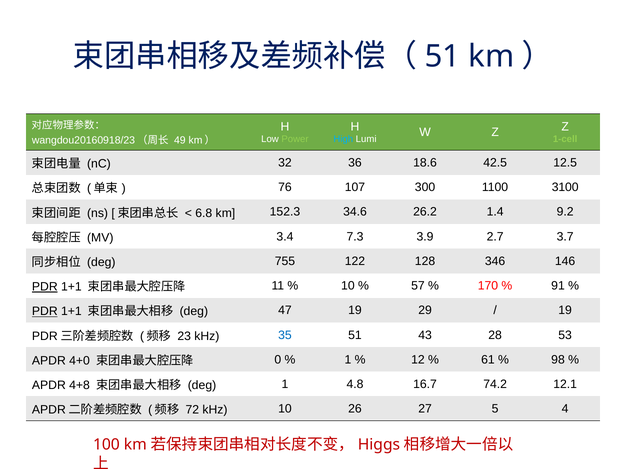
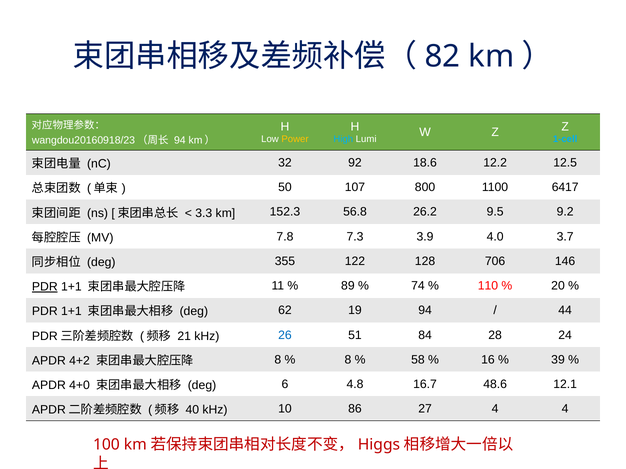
51: 51 -> 82 (442, 57)
Power colour: light green -> yellow (295, 139)
1-cell colour: light green -> light blue (565, 139)
49: 49 -> 94 (180, 141)
36: 36 -> 92 (355, 163)
42.5: 42.5 -> 12.2 (495, 163)
76: 76 -> 50 (285, 187)
300: 300 -> 800 (425, 187)
3100: 3100 -> 6417 (565, 187)
6.8: 6.8 -> 3.3 (204, 213)
34.6: 34.6 -> 56.8 (355, 212)
1.4: 1.4 -> 9.5 (495, 212)
3.4: 3.4 -> 7.8 (285, 237)
2.7: 2.7 -> 4.0 (495, 237)
755: 755 -> 355 (285, 261)
346: 346 -> 706 (495, 261)
10: 10 -> 89 (348, 286)
57: 57 -> 74 (418, 286)
170: 170 -> 110 (488, 286)
91: 91 -> 20 (558, 286)
PDR underline: present -> none (45, 312)
47: 47 -> 62 (285, 311)
19 29: 29 -> 94 (425, 311)
19: 19 -> 44 (565, 311)
23: 23 -> 21 (184, 336)
35: 35 -> 26 (285, 335)
43: 43 -> 84 (425, 335)
53: 53 -> 24 (565, 335)
4+0: 4+0 -> 4+2 (80, 361)
0: 0 -> 8 (278, 360)
1: 1 -> 8 (348, 360)
12: 12 -> 58 (418, 360)
61: 61 -> 16 (488, 360)
98: 98 -> 39 (558, 360)
4+8: 4+8 -> 4+0 (80, 386)
deg 1: 1 -> 6 (285, 385)
74.2: 74.2 -> 48.6 (495, 385)
72: 72 -> 40 (192, 410)
26: 26 -> 86 (355, 409)
27 5: 5 -> 4 (495, 409)
